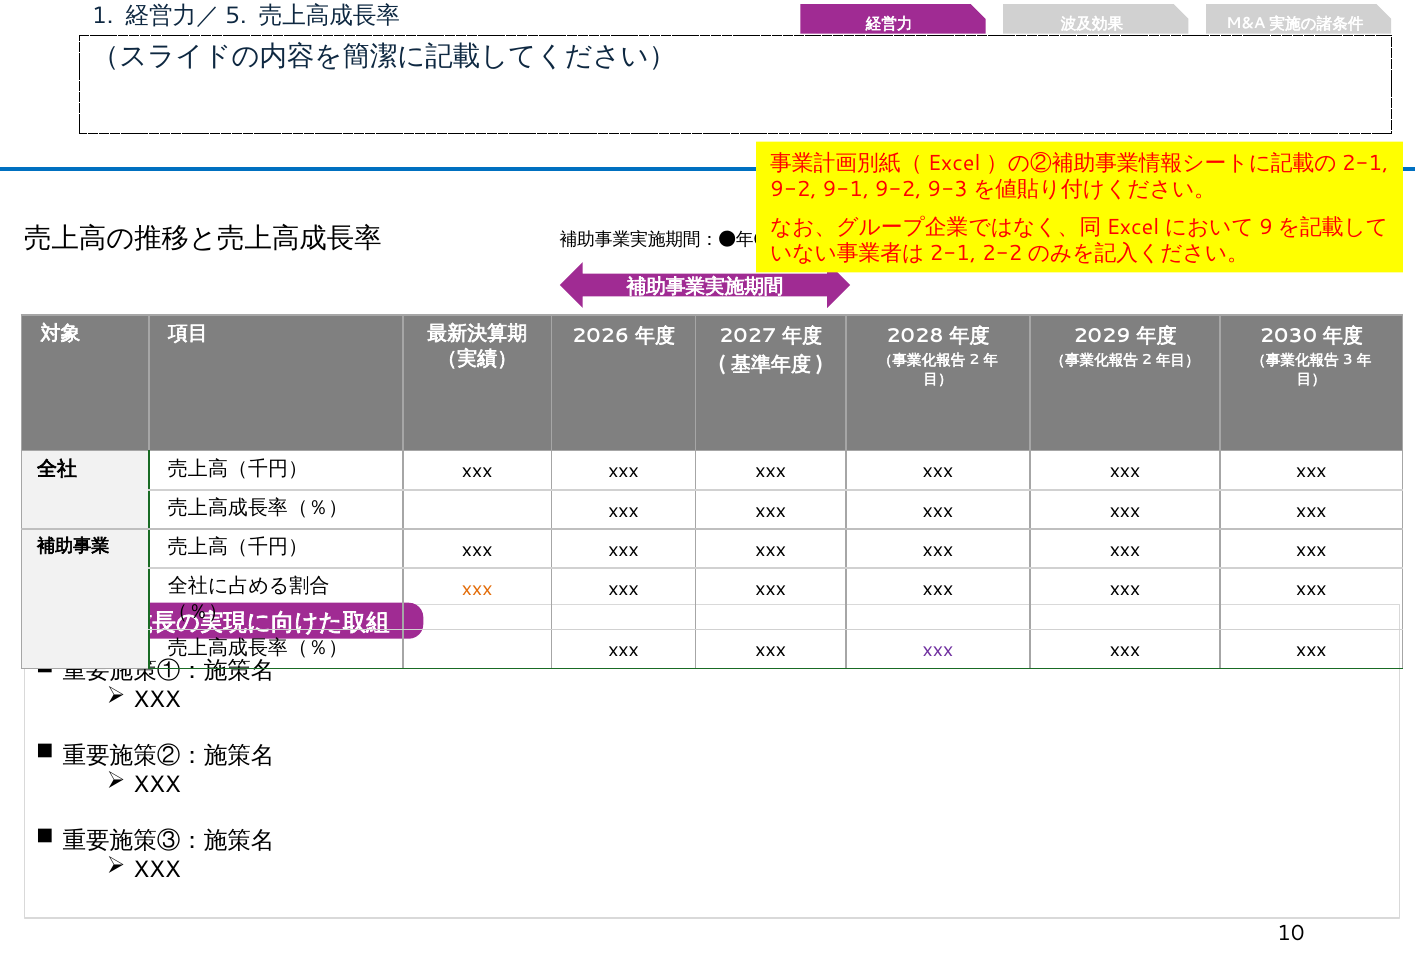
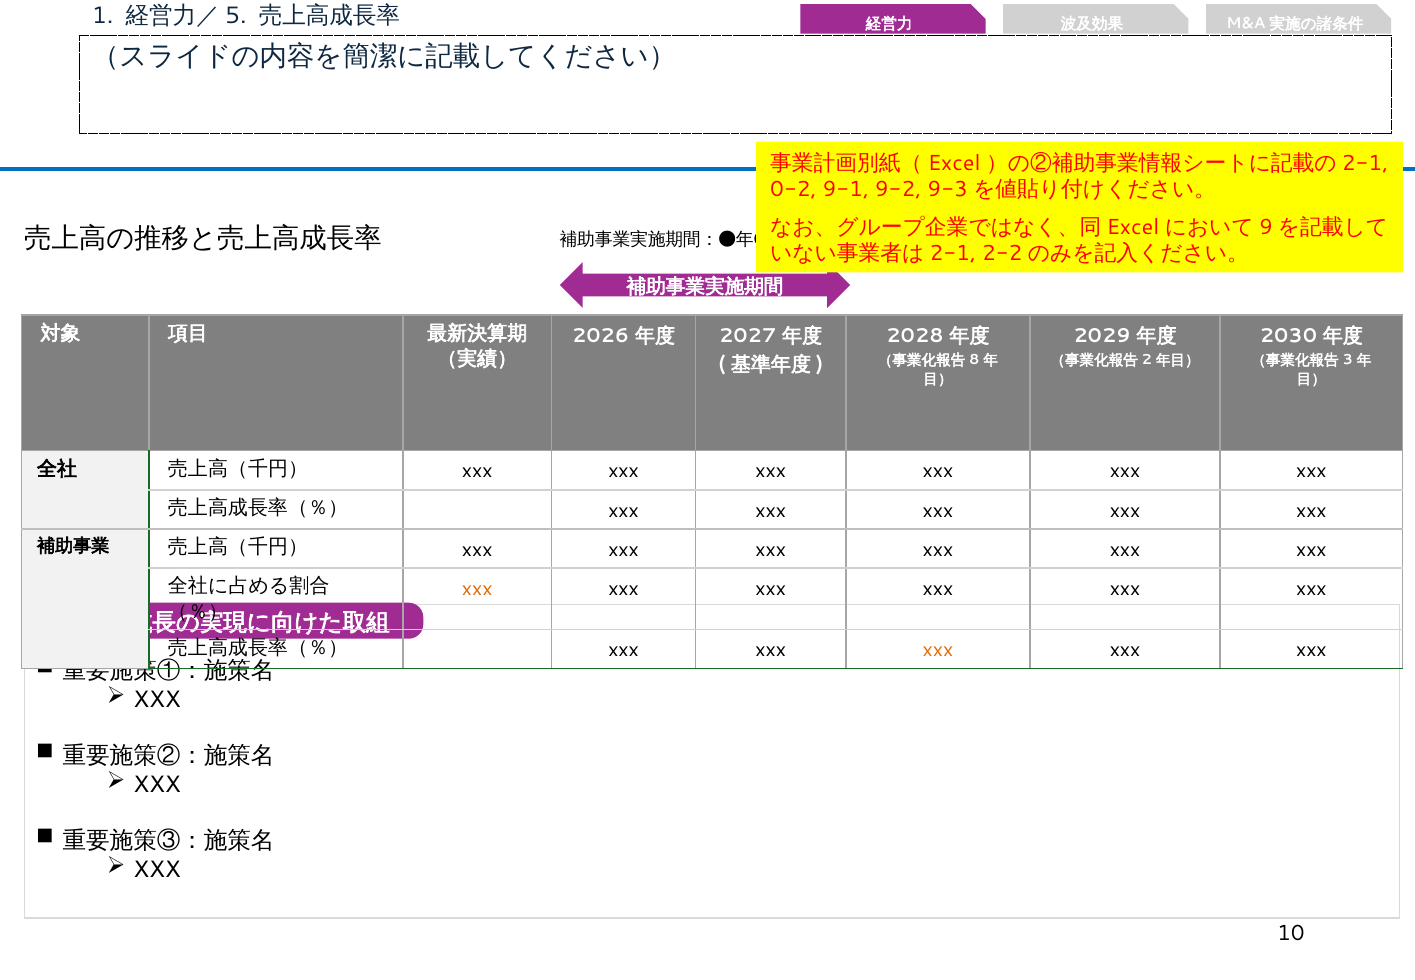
9-2: 9-2 -> 0-2 (793, 189)
2: 2 -> 8 (974, 360)
xxx colour: purple -> orange (938, 650)
